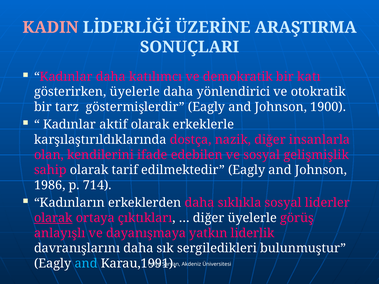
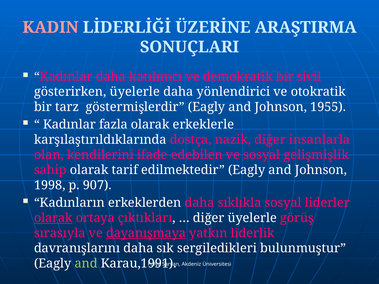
katı: katı -> sivil (309, 77)
1900: 1900 -> 1955 (328, 107)
aktif: aktif -> fazla (113, 125)
1986: 1986 -> 1998 (50, 185)
714: 714 -> 907 (97, 185)
anlayışlı: anlayışlı -> sırasıyla (60, 233)
dayanışmaya underline: none -> present (146, 233)
and colour: light blue -> light green (86, 264)
